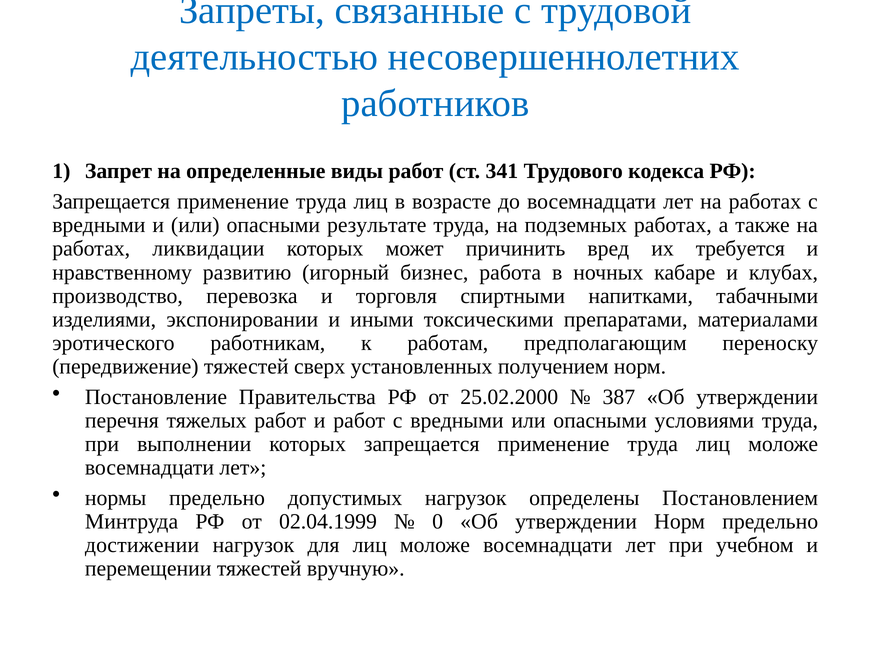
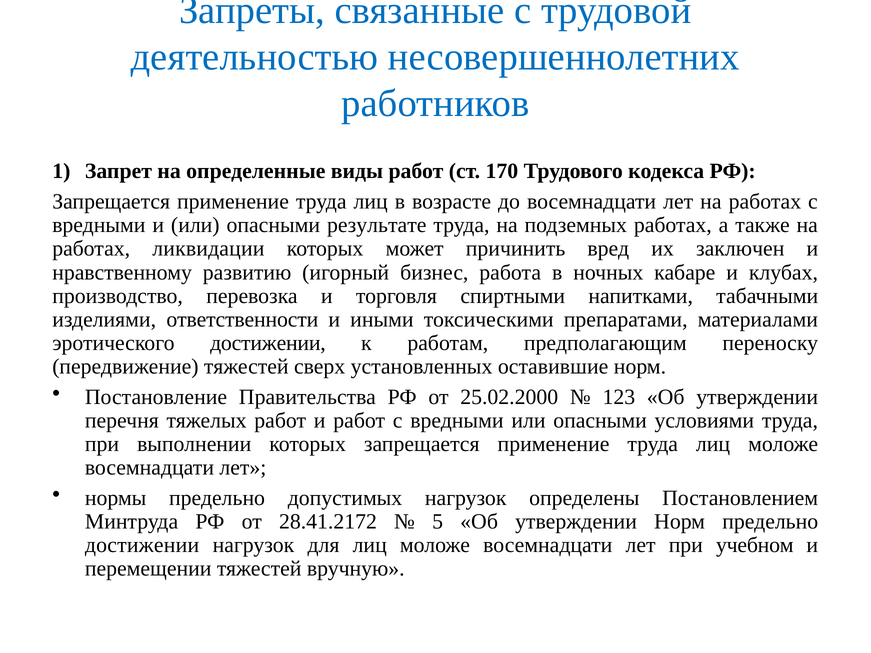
341: 341 -> 170 (502, 171)
требуется: требуется -> заключен (740, 249)
экспонировании: экспонировании -> ответственности (242, 319)
эротического работникам: работникам -> достижении (268, 343)
получением: получением -> оставившие (553, 367)
387: 387 -> 123 (619, 397)
02.04.1999: 02.04.1999 -> 28.41.2172 (328, 522)
0: 0 -> 5 (438, 522)
